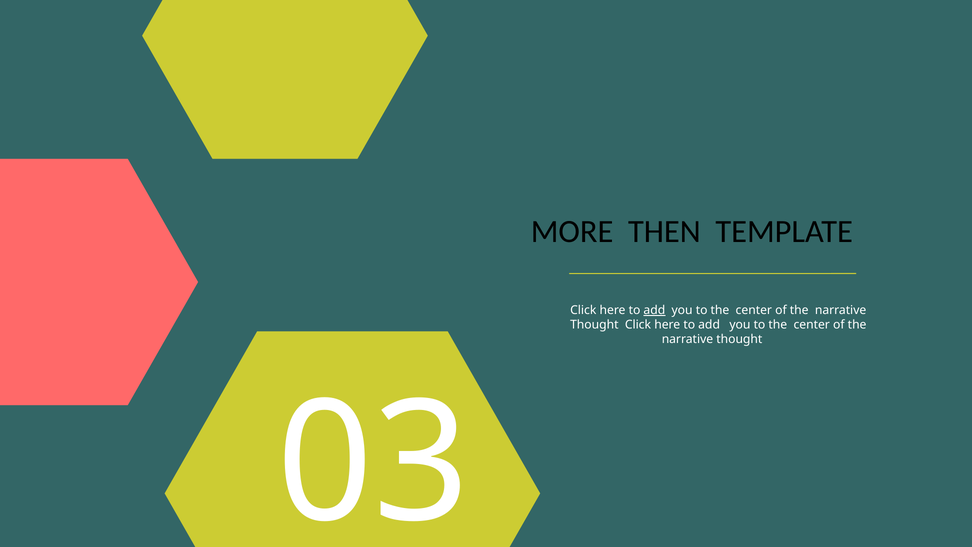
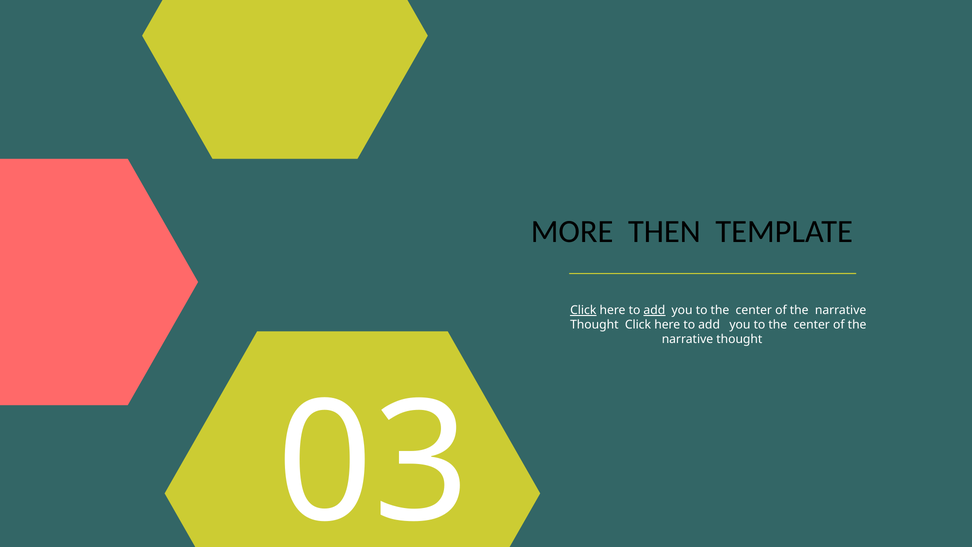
Click underline: none -> present (583, 310)
